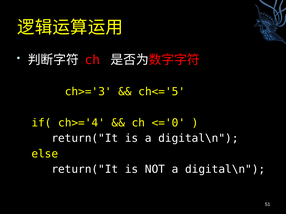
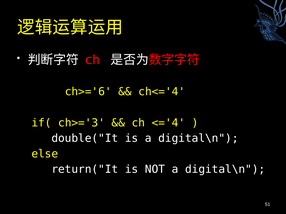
ch>='3: ch>='3 -> ch>='6 (88, 92)
ch<='5: ch<='5 -> ch<='4 (162, 92)
ch>='4: ch>='4 -> ch>='3 (82, 123)
<='0: <='0 -> <='4 (168, 123)
return("It: return("It -> double("It (85, 139)
